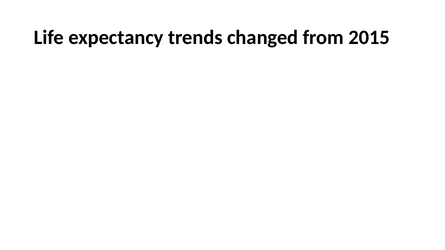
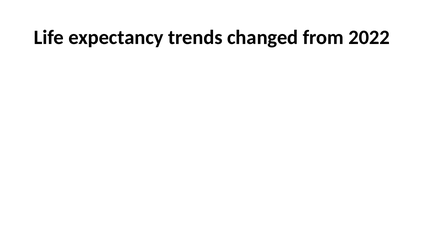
2015: 2015 -> 2022 (369, 37)
